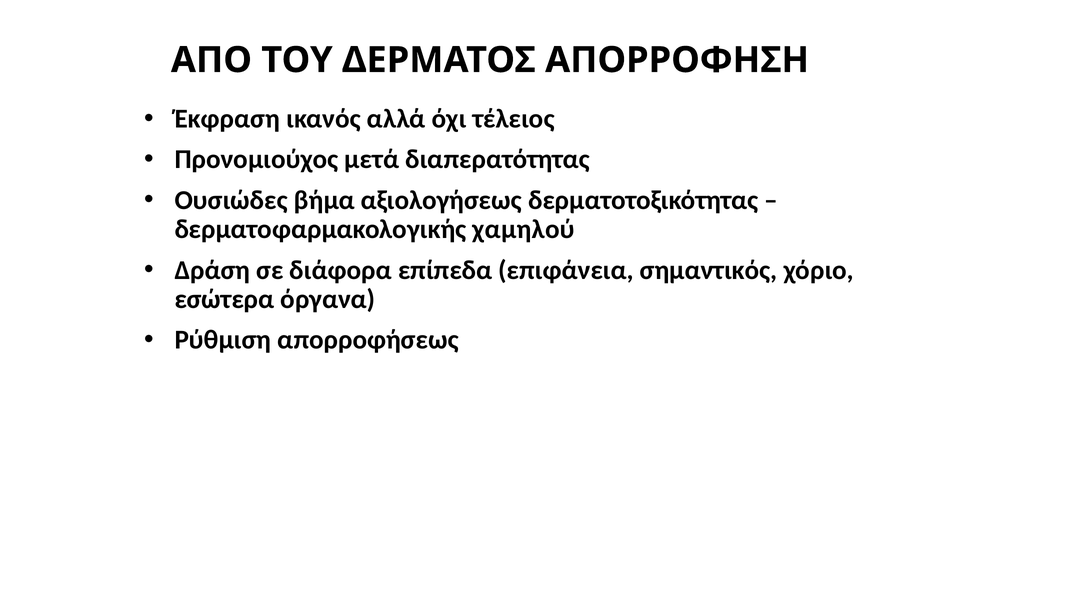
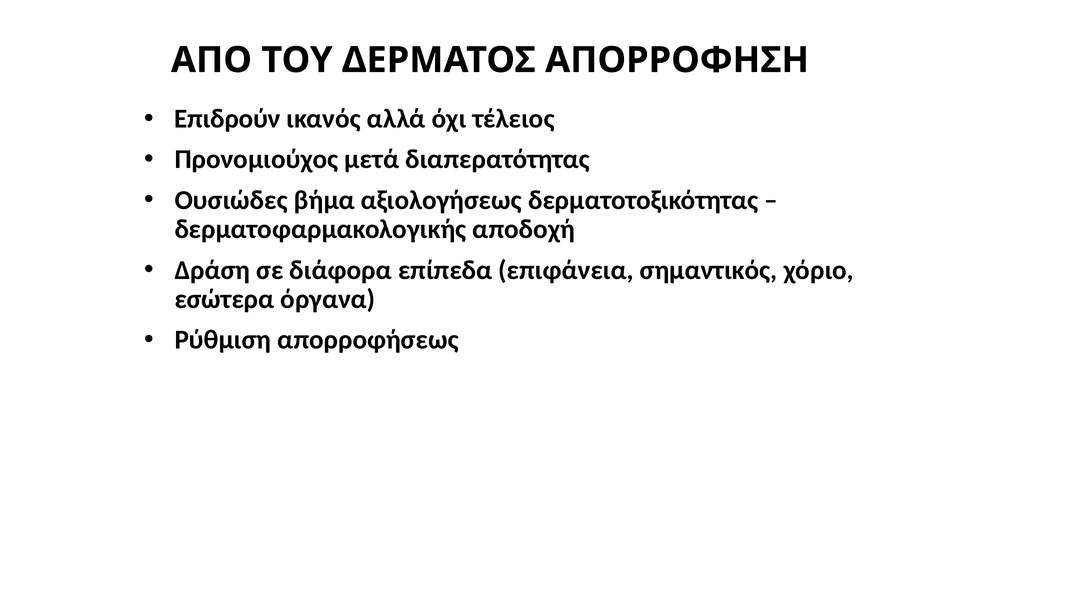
Έκφραση: Έκφραση -> Επιδρούν (227, 119)
χαμηλού: χαμηλού -> αποδοχή (524, 230)
